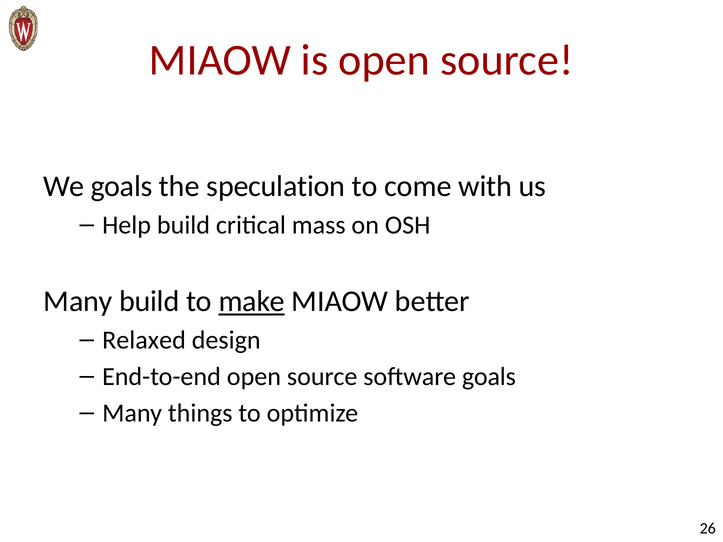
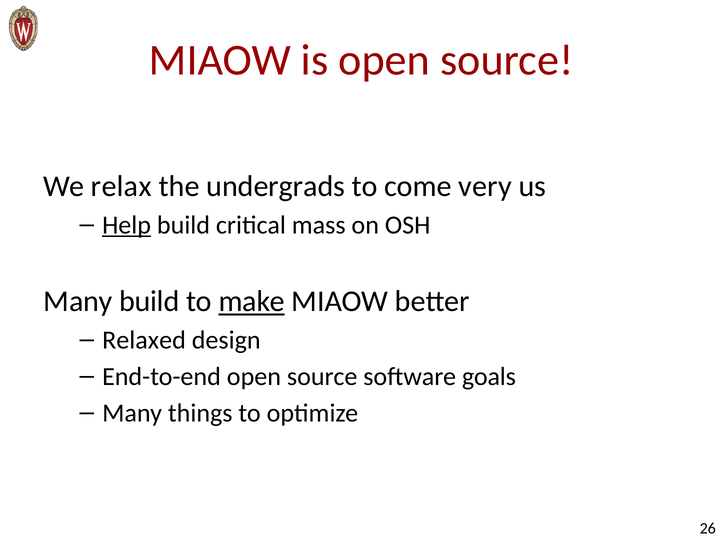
We goals: goals -> relax (121, 186)
speculation: speculation -> undergrads (276, 186)
with: with -> very (485, 186)
Help underline: none -> present (127, 225)
